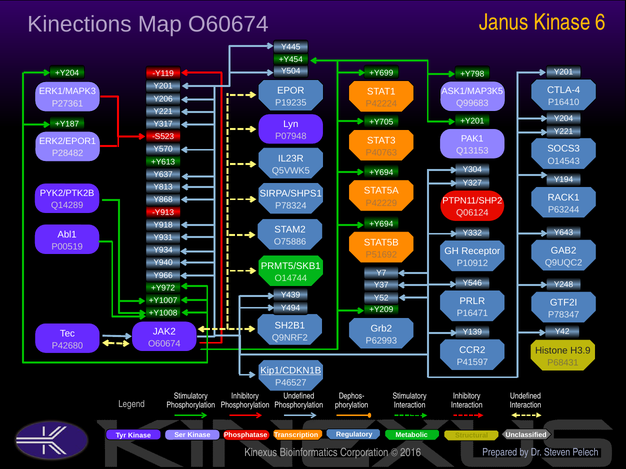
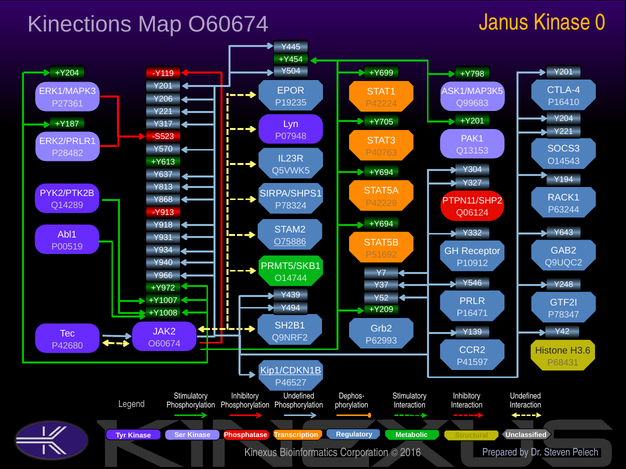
6: 6 -> 0 (601, 23)
ERK2/EPOR1: ERK2/EPOR1 -> ERK2/PRLR1 (68, 141)
O75886 underline: none -> present (290, 242)
H3.9: H3.9 -> H3.6 (580, 351)
